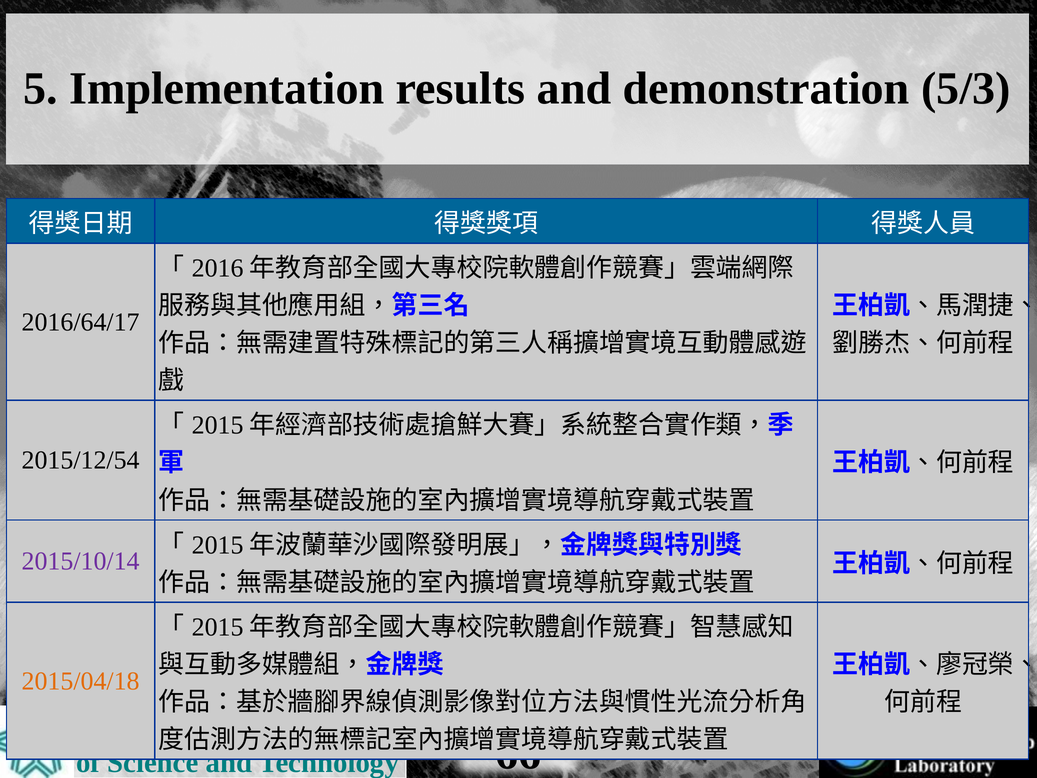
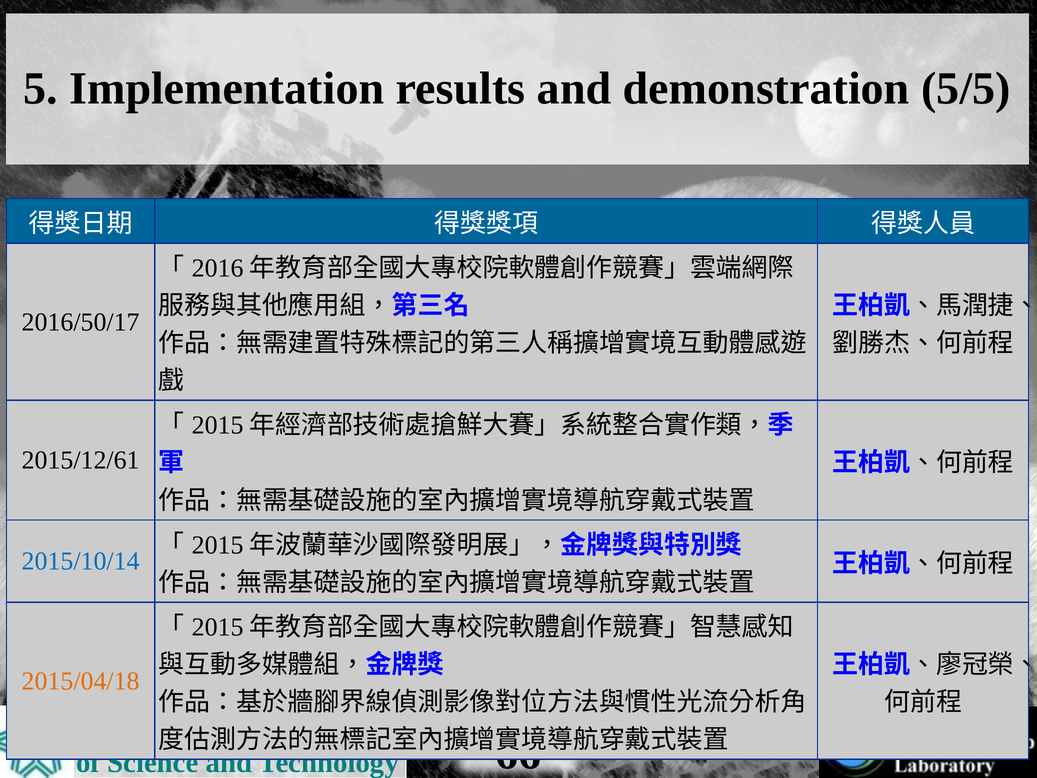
5/3: 5/3 -> 5/5 (966, 89)
2016/64/17: 2016/64/17 -> 2016/50/17 (81, 322)
2015/12/54: 2015/12/54 -> 2015/12/61 (81, 460)
2015/10/14 colour: purple -> blue (81, 561)
